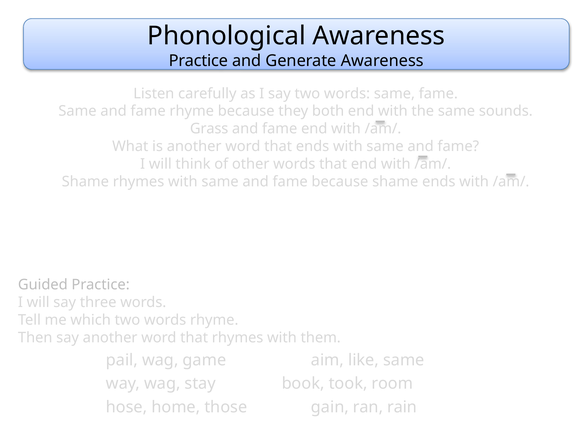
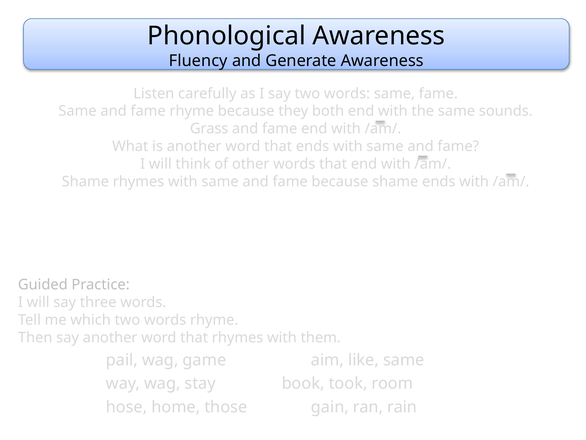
Practice: Practice -> Fluency (198, 61)
